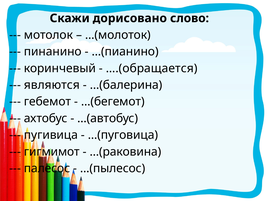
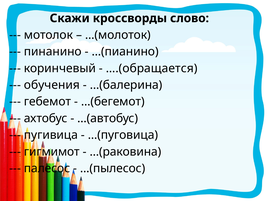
дорисовано: дорисовано -> кроссворды (130, 18)
являются: являются -> обучения (52, 85)
